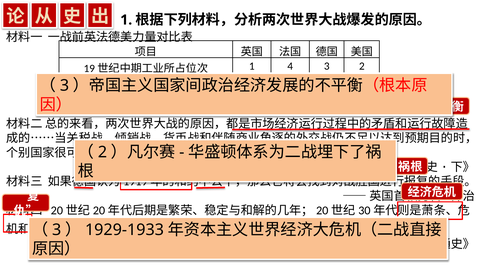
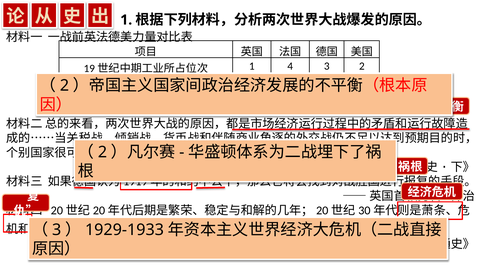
3: 3 -> 2 (64, 86)
